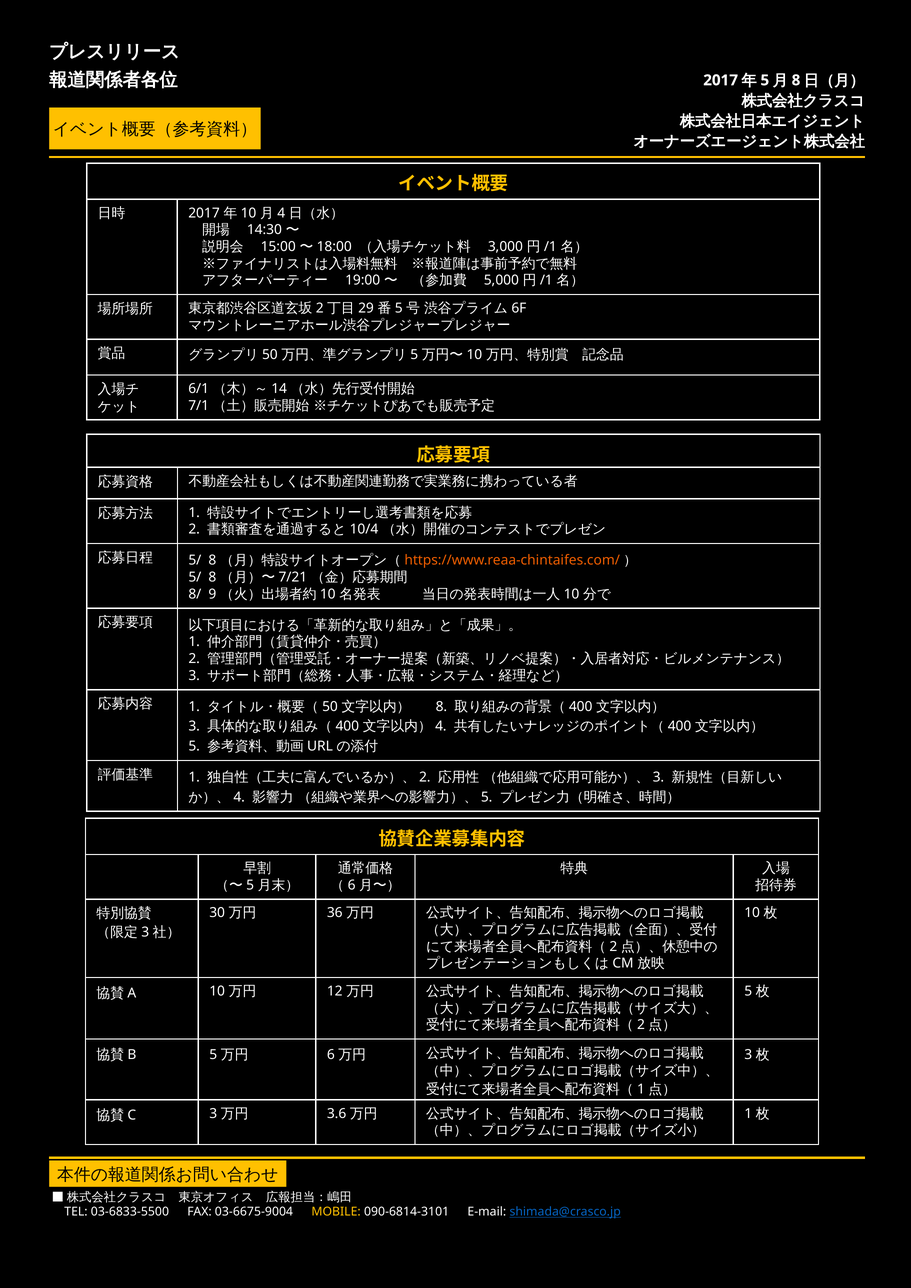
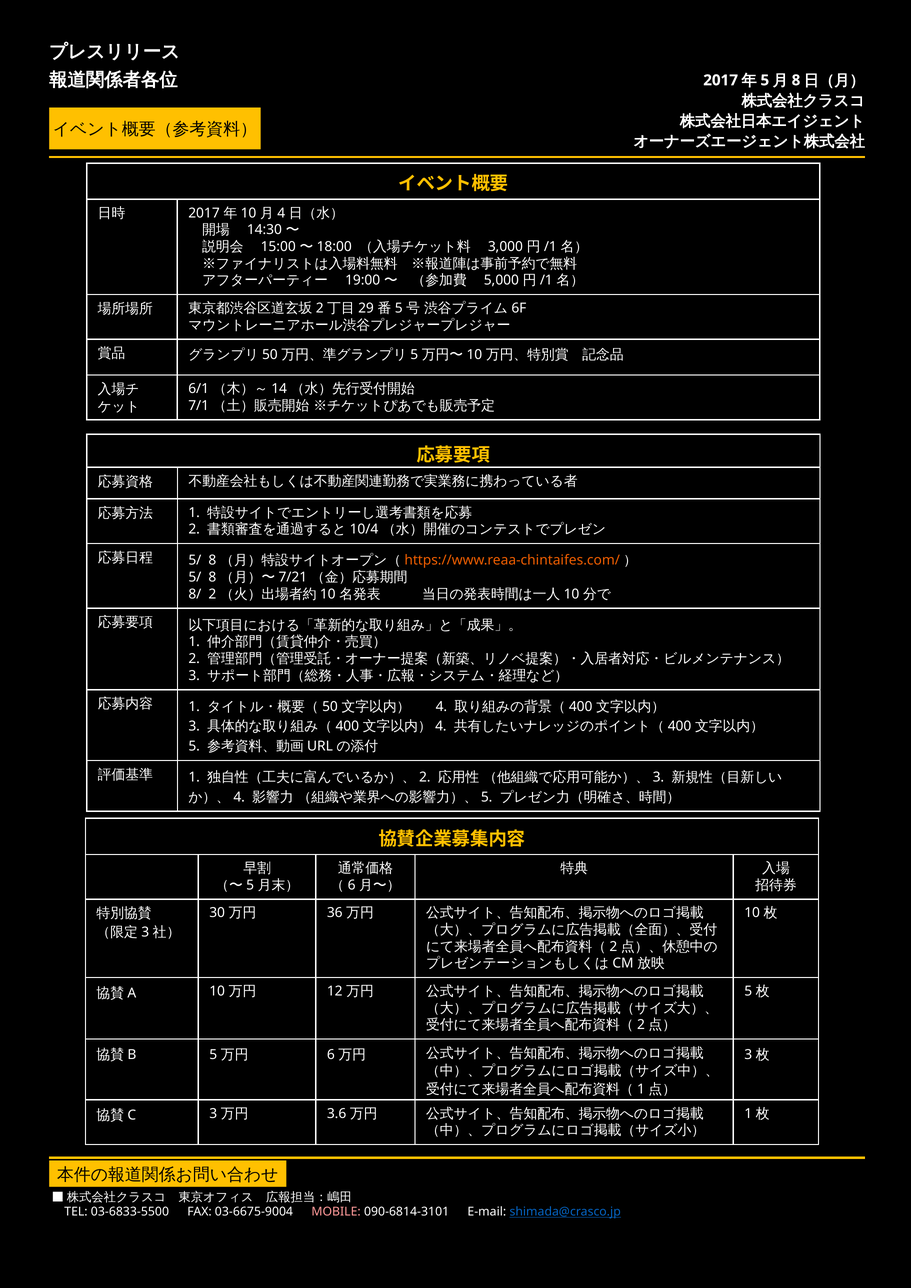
8/ 9: 9 -> 2 (212, 594)
8: 8 -> 4 (441, 707)
MOBILE colour: yellow -> pink (336, 1212)
